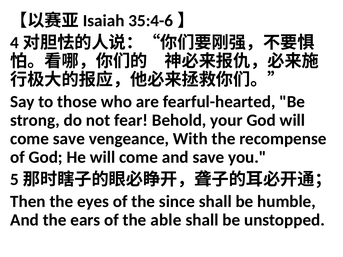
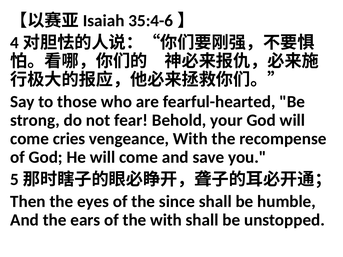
come save: save -> cries (69, 139)
the able: able -> with (166, 220)
